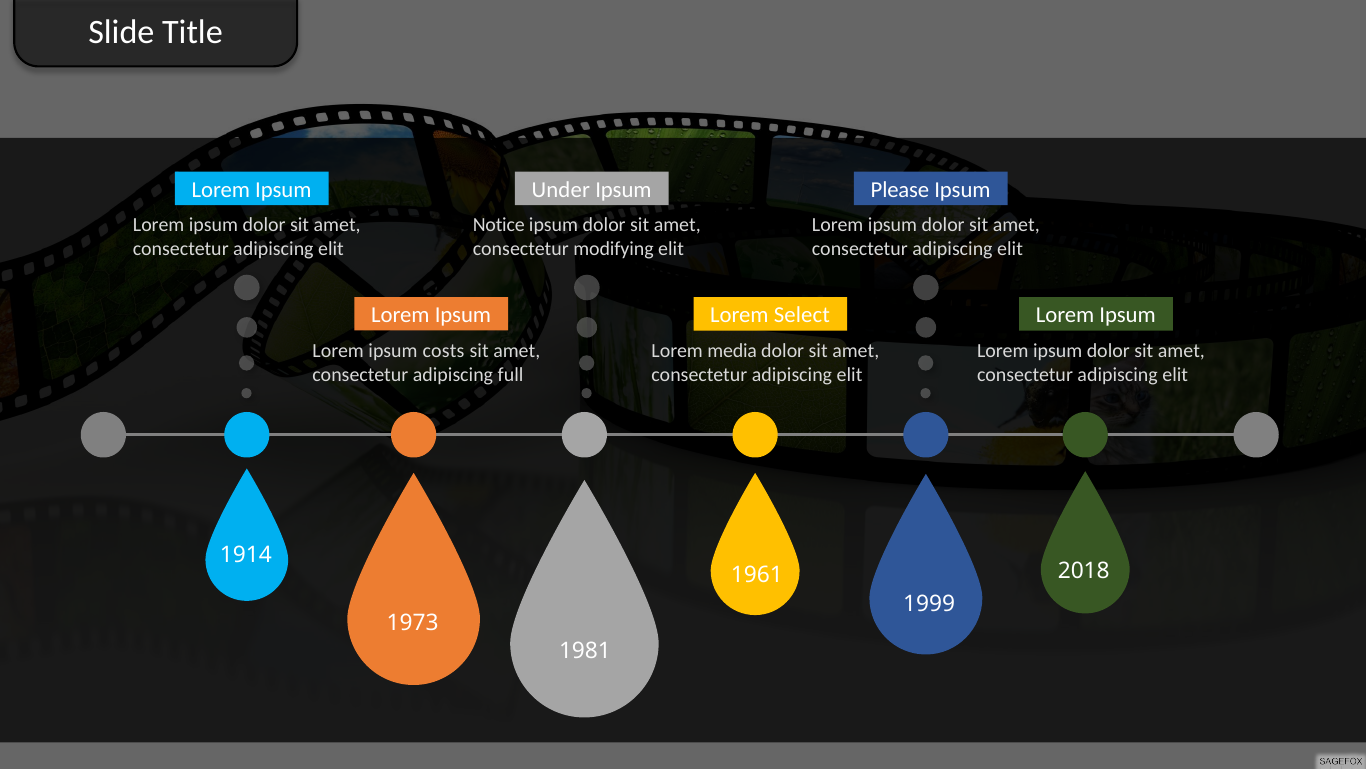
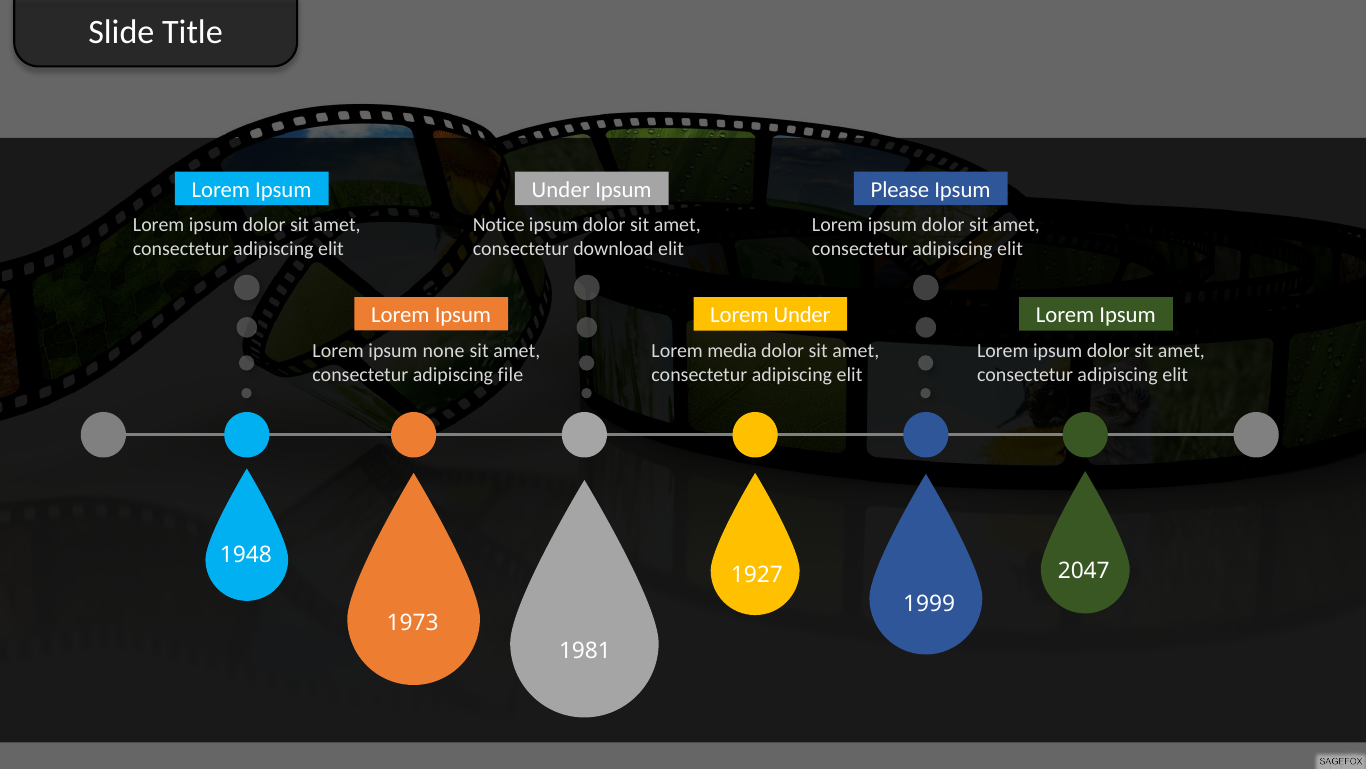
modifying: modifying -> download (613, 249)
Lorem Select: Select -> Under (802, 315)
costs: costs -> none (444, 350)
full: full -> file (510, 374)
1914: 1914 -> 1948 (246, 554)
2018: 2018 -> 2047 (1084, 570)
1961: 1961 -> 1927 (757, 575)
